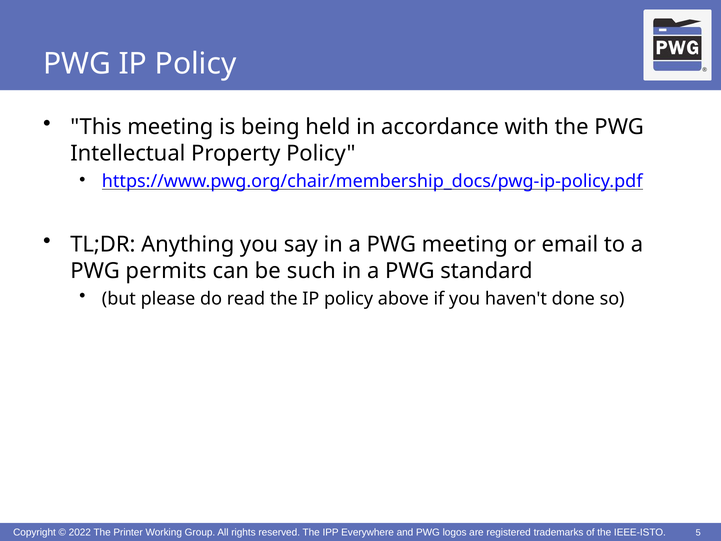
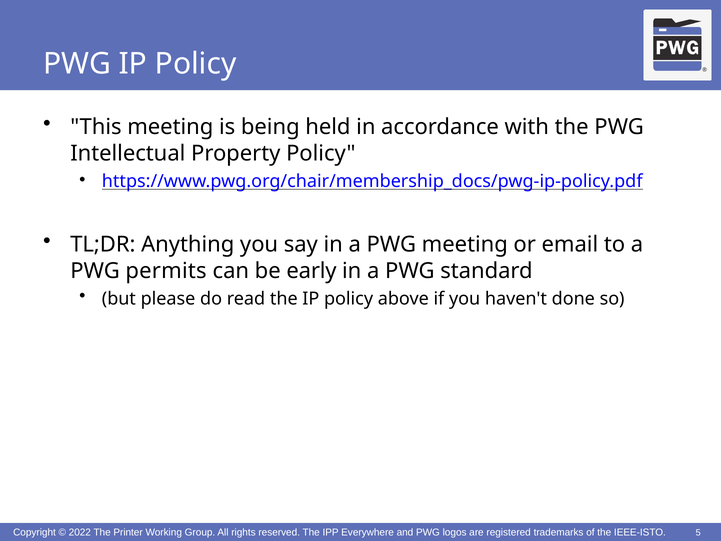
such: such -> early (311, 271)
